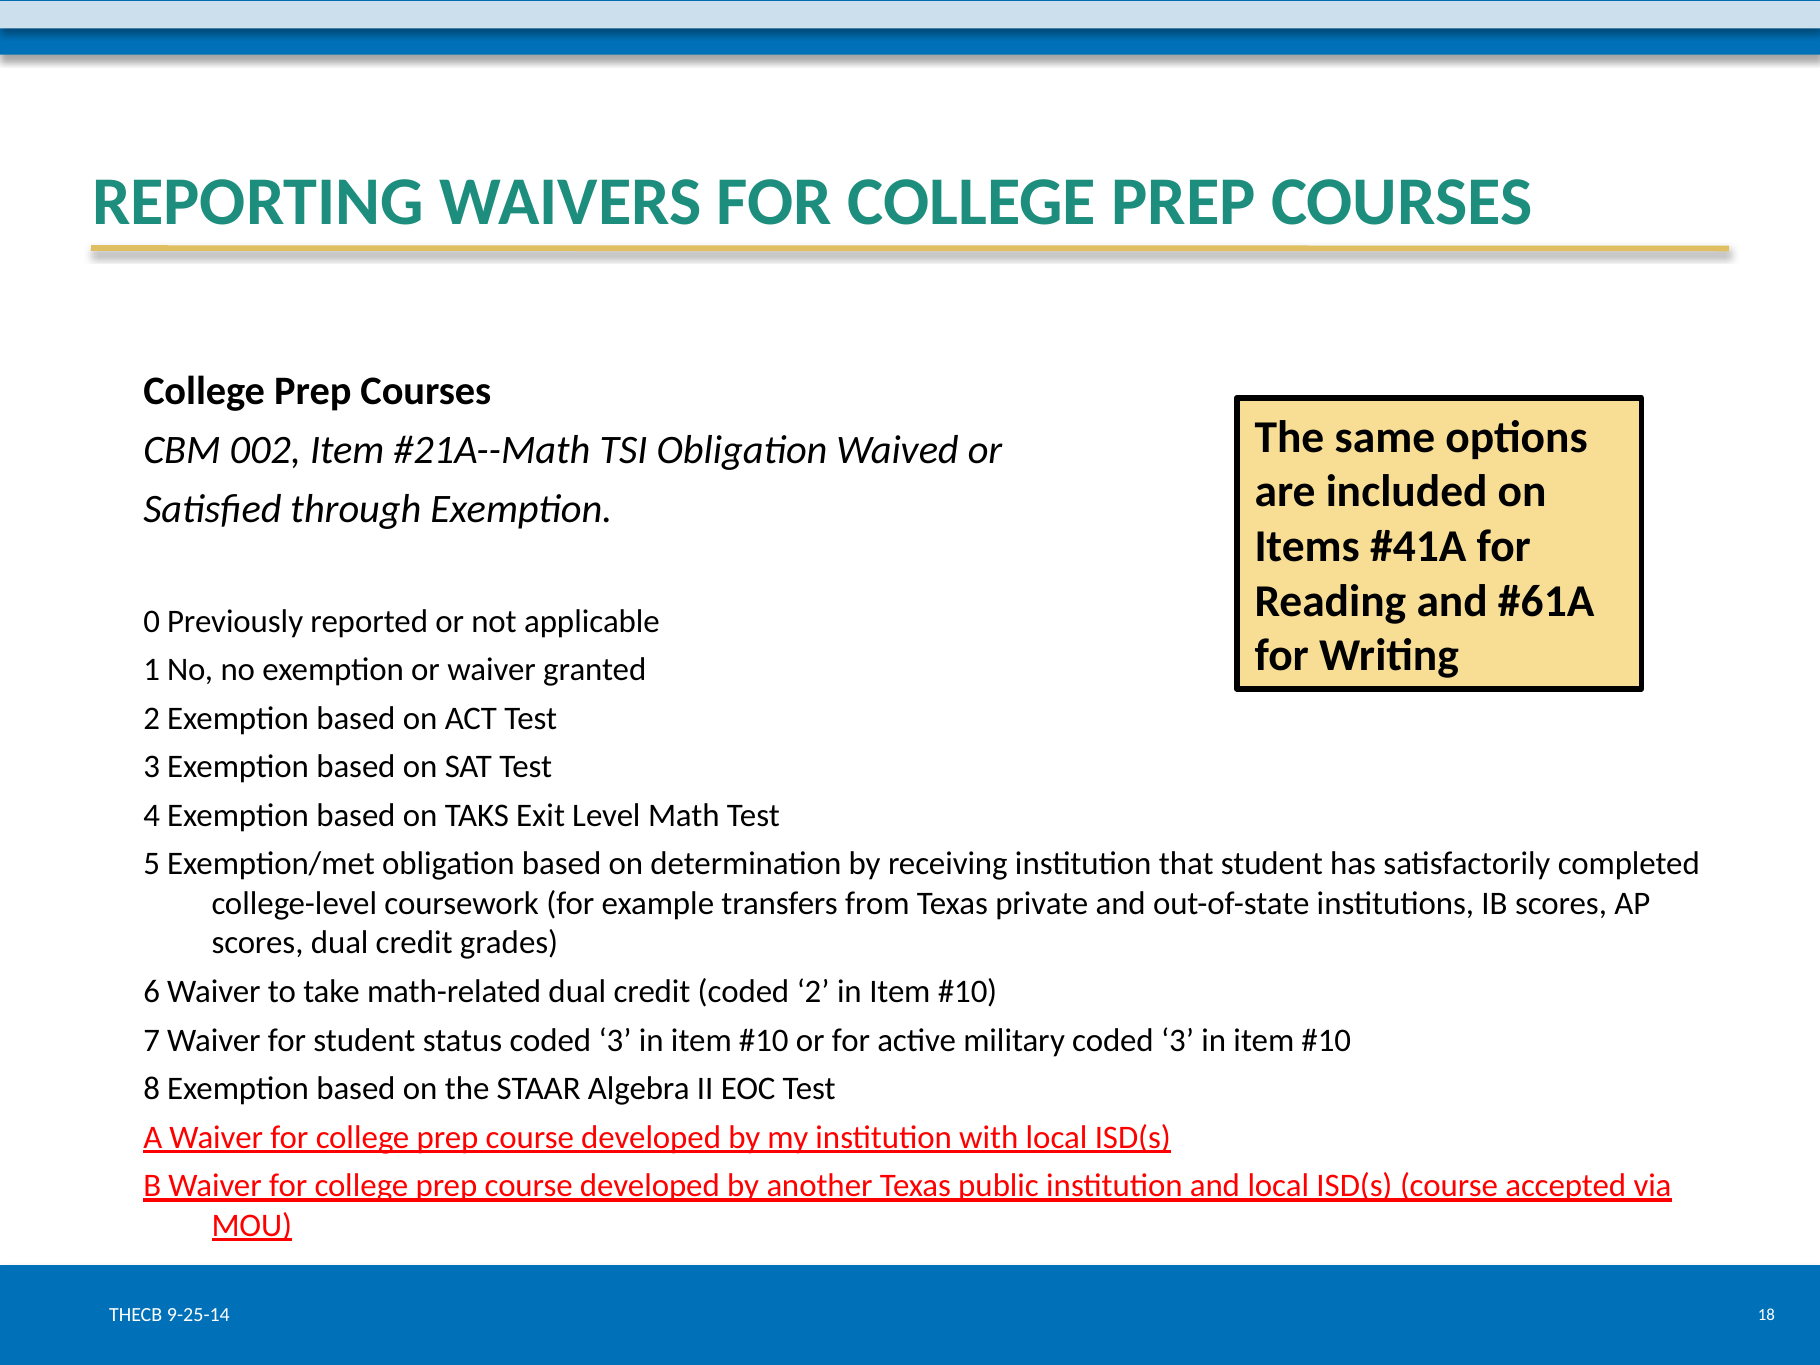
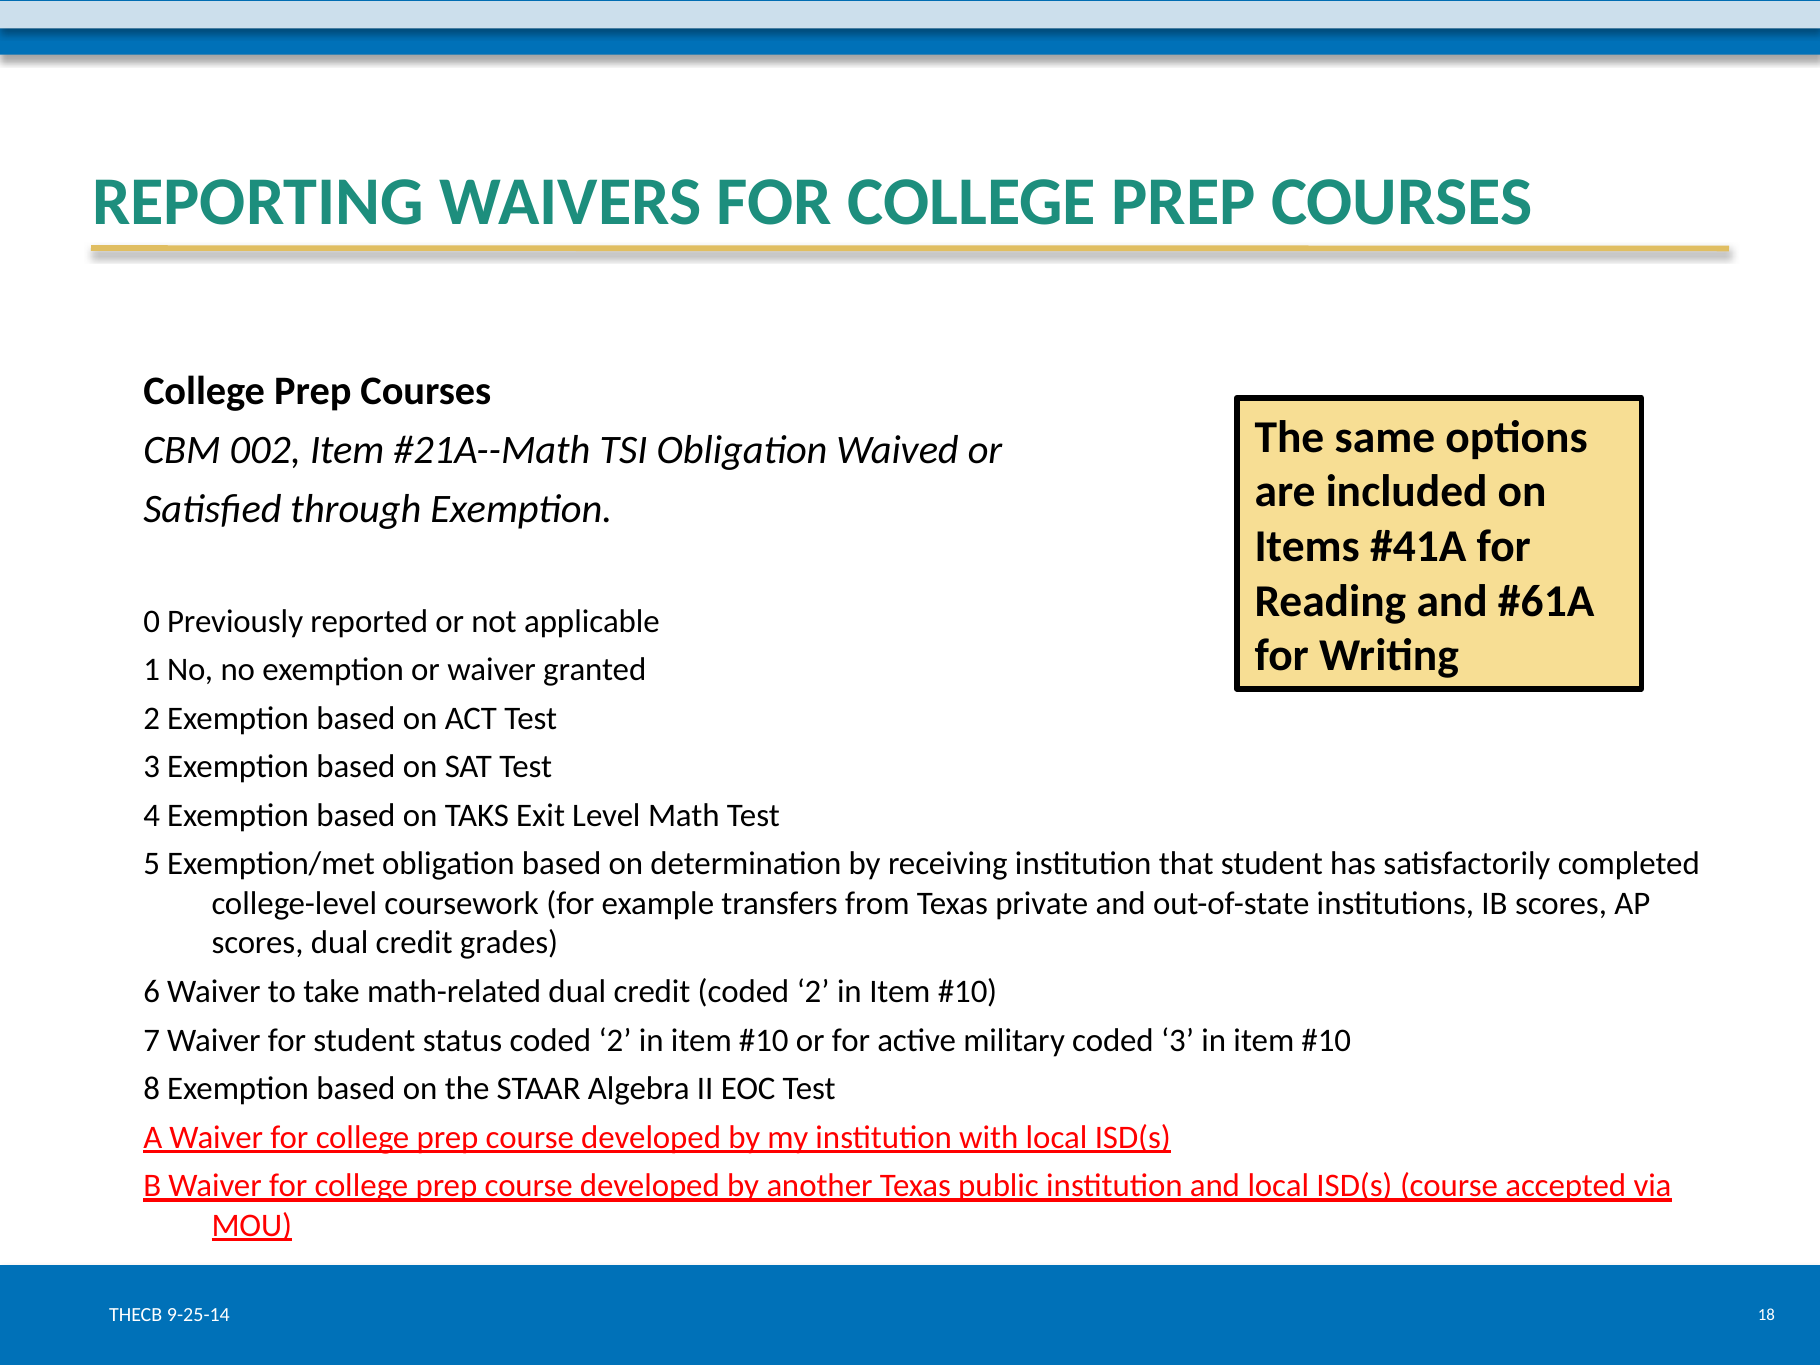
status coded 3: 3 -> 2 (615, 1040)
